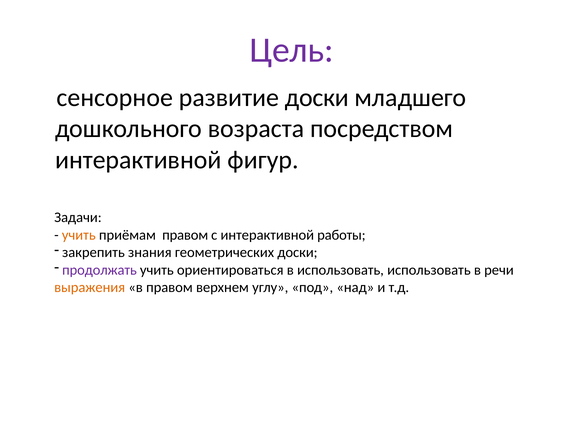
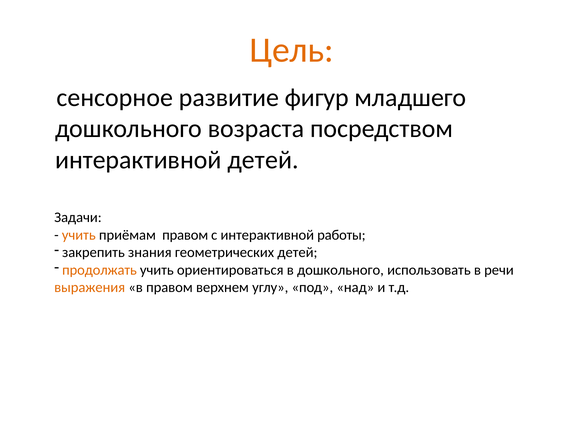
Цель colour: purple -> orange (292, 50)
развитие доски: доски -> фигур (317, 98)
интерактивной фигур: фигур -> детей (263, 160)
геометрических доски: доски -> детей (297, 253)
продолжать colour: purple -> orange (99, 270)
в использовать: использовать -> дошкольного (340, 270)
